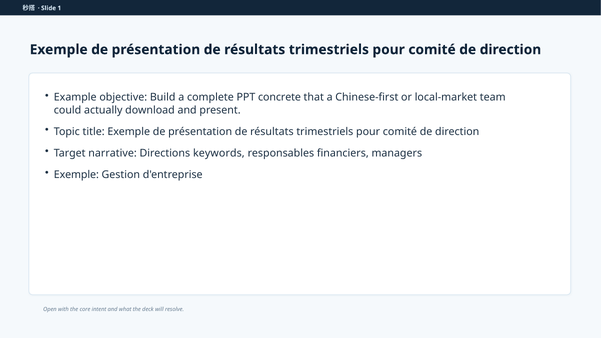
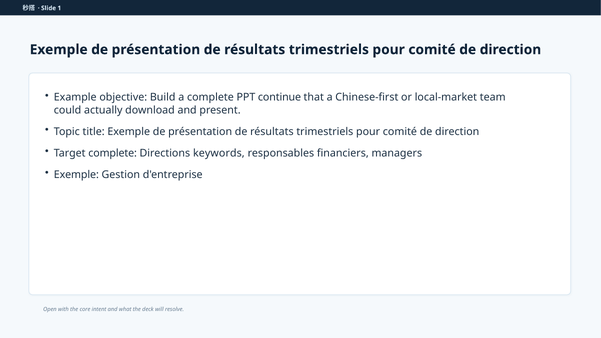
concrete: concrete -> continue (280, 97)
Target narrative: narrative -> complete (113, 153)
